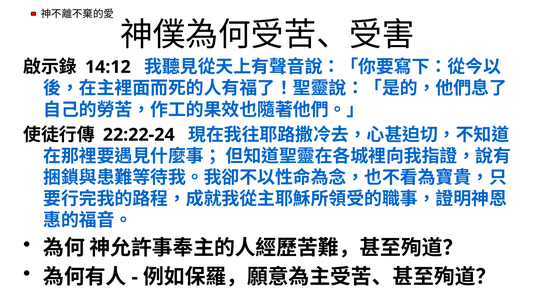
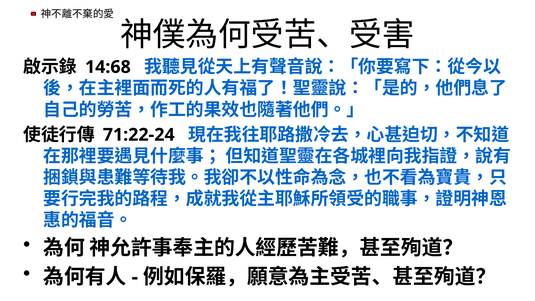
14:12: 14:12 -> 14:68 (108, 67)
22:22-24: 22:22-24 -> 71:22-24 (139, 135)
